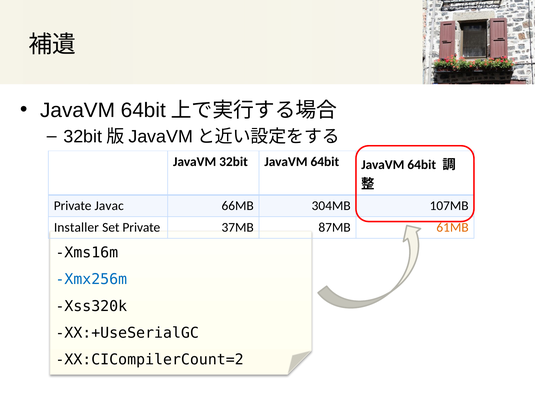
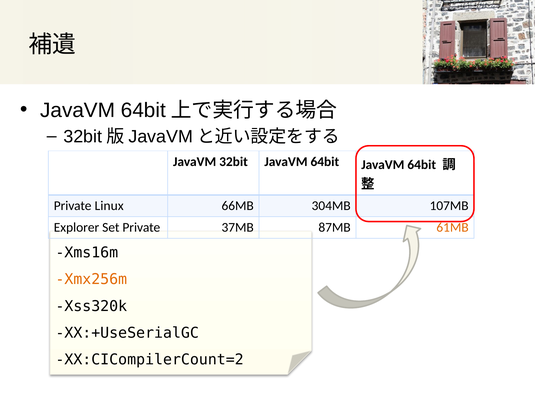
Javac: Javac -> Linux (109, 206)
Installer: Installer -> Explorer (76, 228)
Xmx256m colour: blue -> orange (91, 280)
